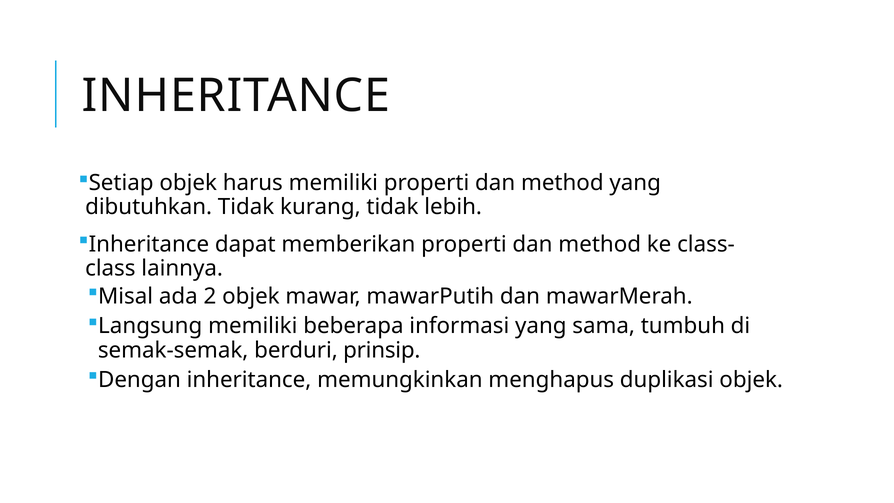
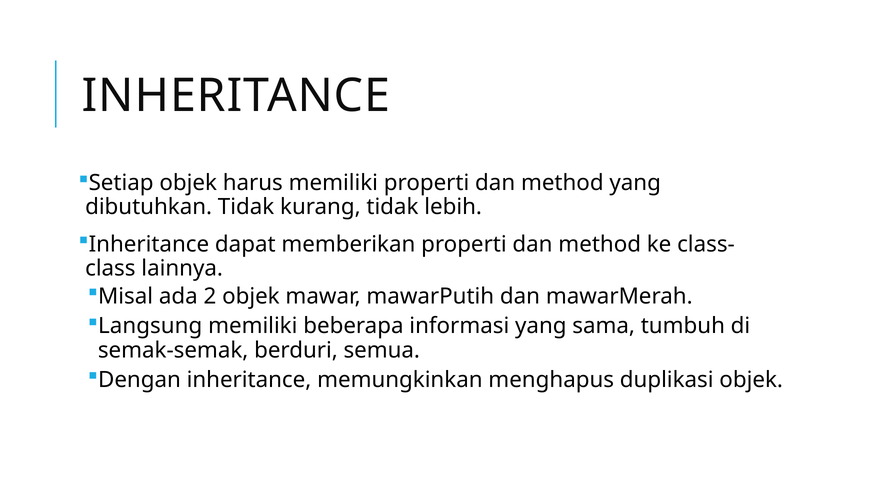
prinsip: prinsip -> semua (382, 350)
